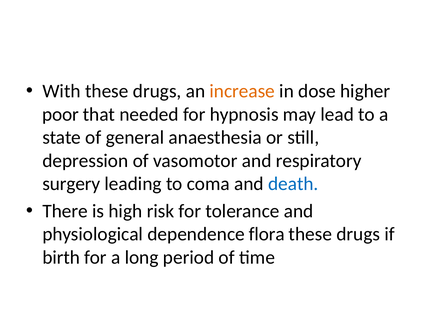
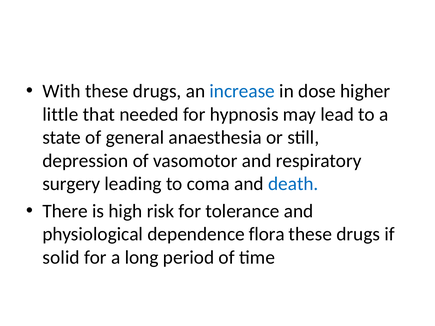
increase colour: orange -> blue (242, 91)
poor: poor -> little (60, 114)
birth: birth -> solid (61, 258)
